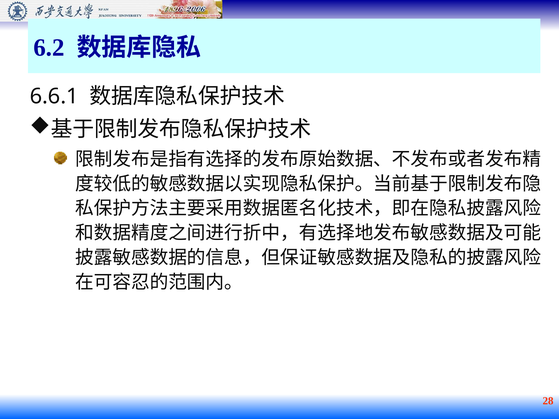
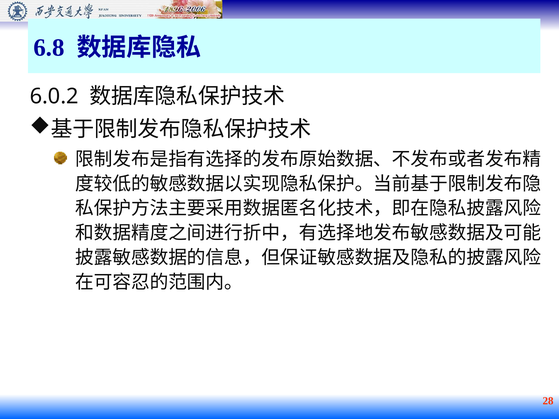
6.2: 6.2 -> 6.8 (49, 48)
6.6.1: 6.6.1 -> 6.0.2 (54, 96)
